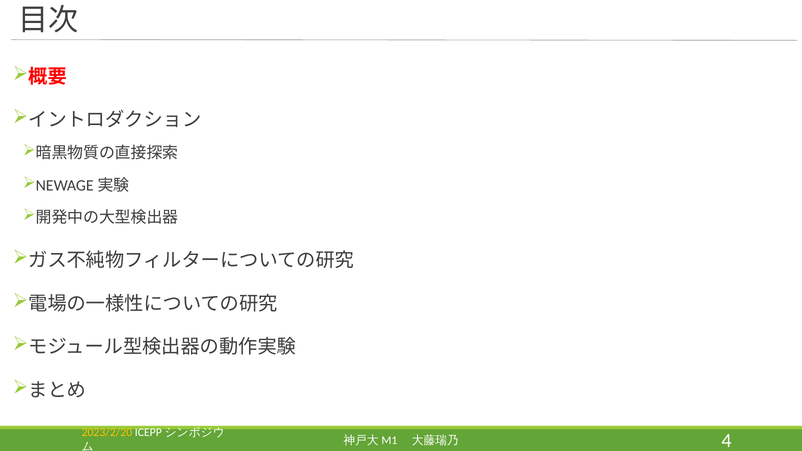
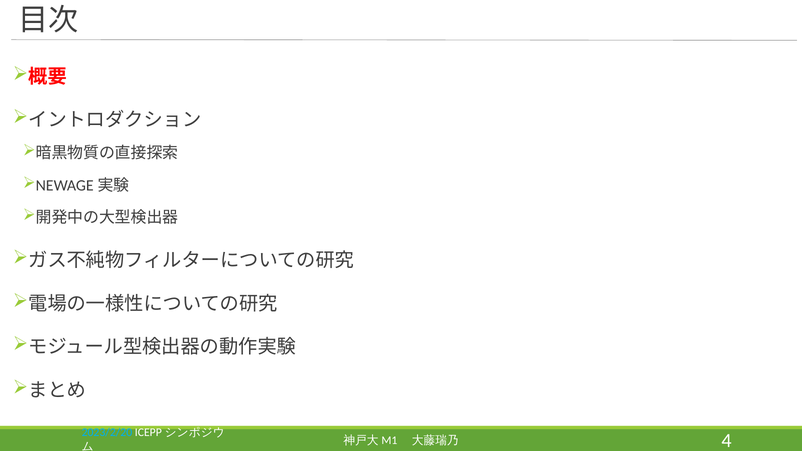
2023/2/20 colour: yellow -> light blue (107, 433)
